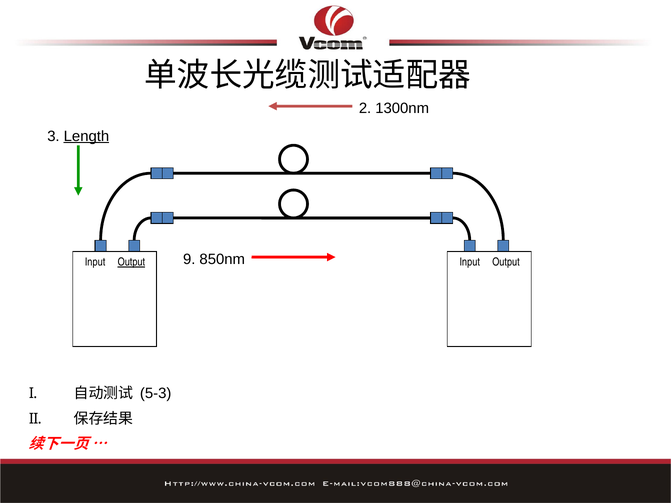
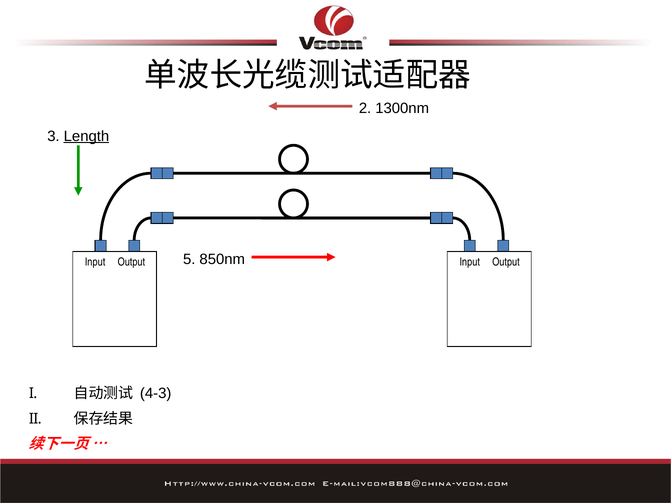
Output underline: present -> none (131, 262)
9: 9 -> 5 (189, 259)
5-3: 5-3 -> 4-3 (156, 394)
